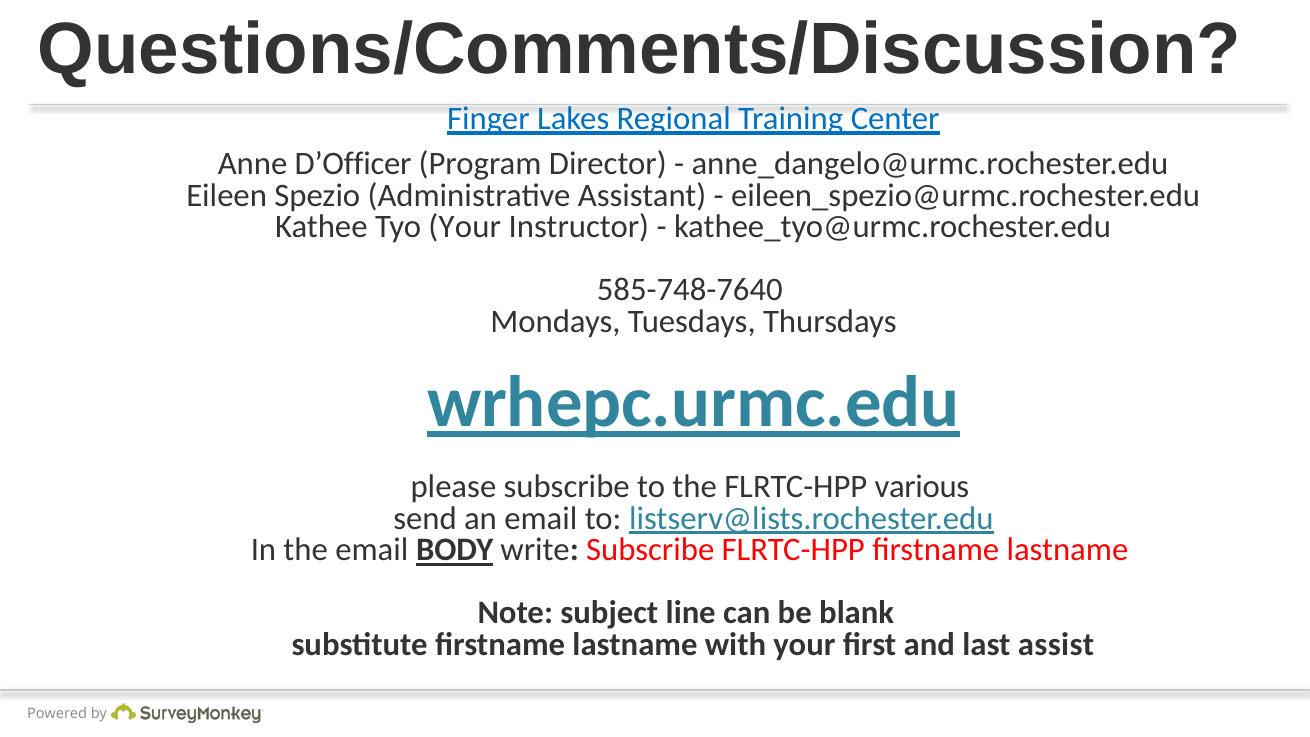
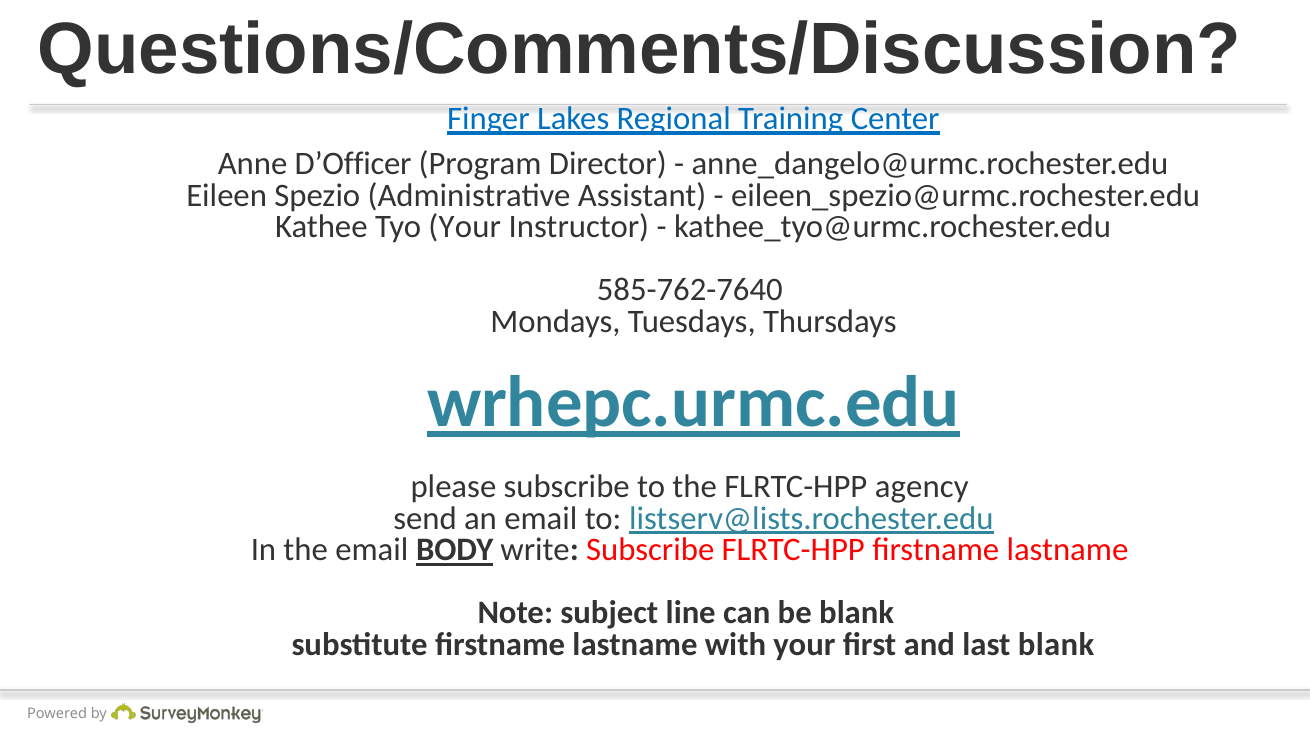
585-748-7640: 585-748-7640 -> 585-762-7640 (690, 290)
various: various -> agency (922, 487)
last assist: assist -> blank (1056, 644)
